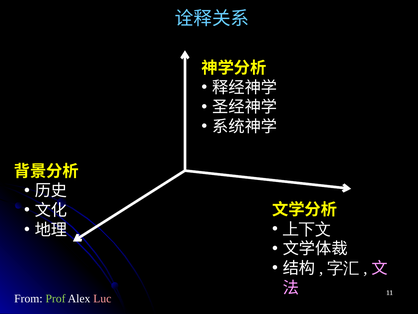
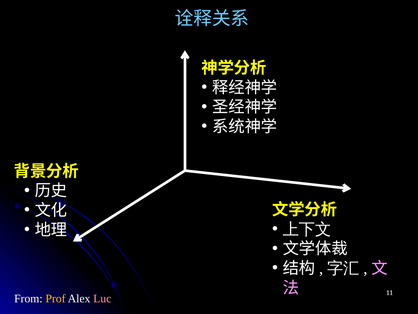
Prof colour: light green -> yellow (56, 298)
